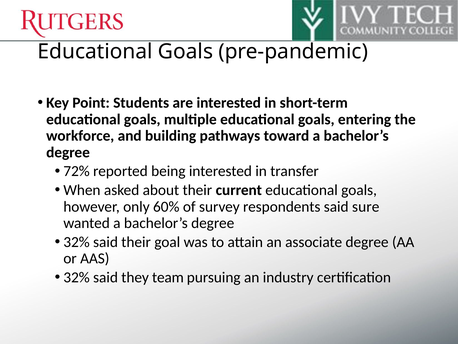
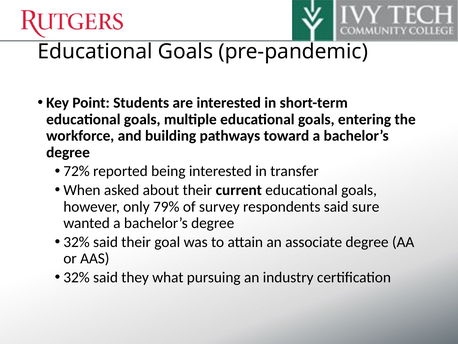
60%: 60% -> 79% (166, 206)
team: team -> what (168, 277)
